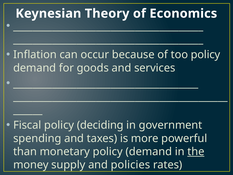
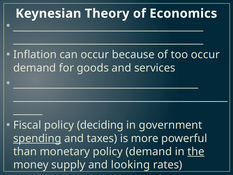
too policy: policy -> occur (205, 55)
spending underline: none -> present (37, 138)
policies: policies -> looking (130, 165)
